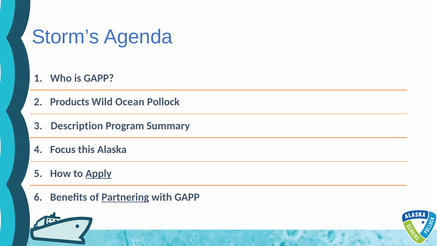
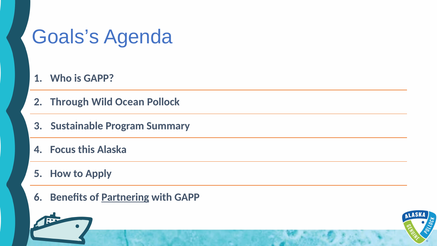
Storm’s: Storm’s -> Goals’s (65, 37)
Products: Products -> Through (70, 102)
Description: Description -> Sustainable (77, 126)
Apply underline: present -> none (99, 173)
